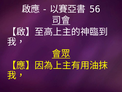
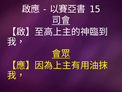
56: 56 -> 15 (95, 9)
